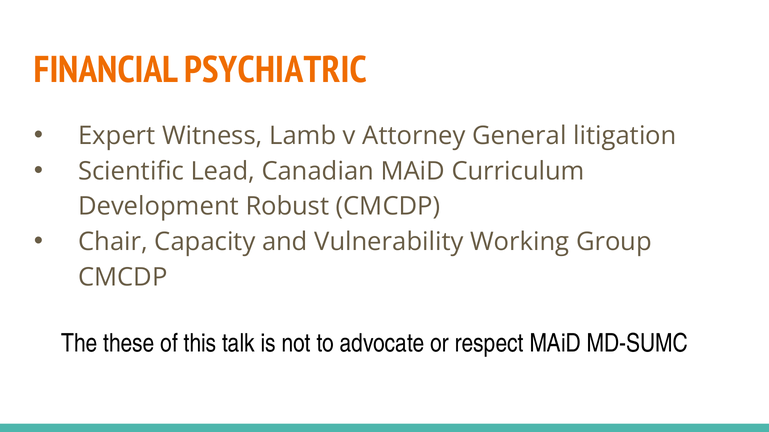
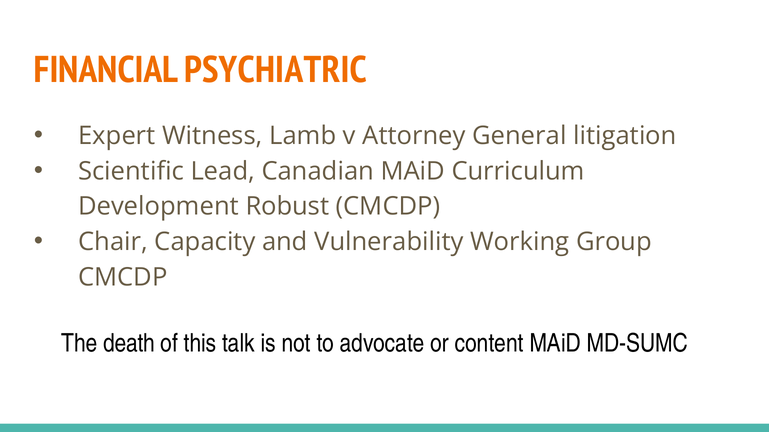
these: these -> death (129, 344)
respect: respect -> content (489, 344)
